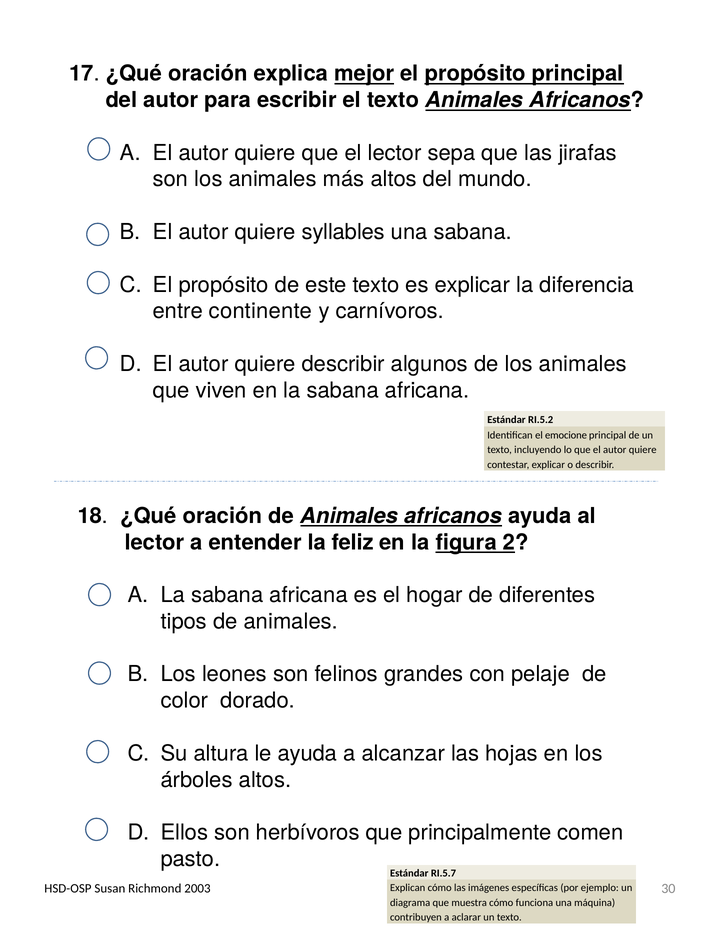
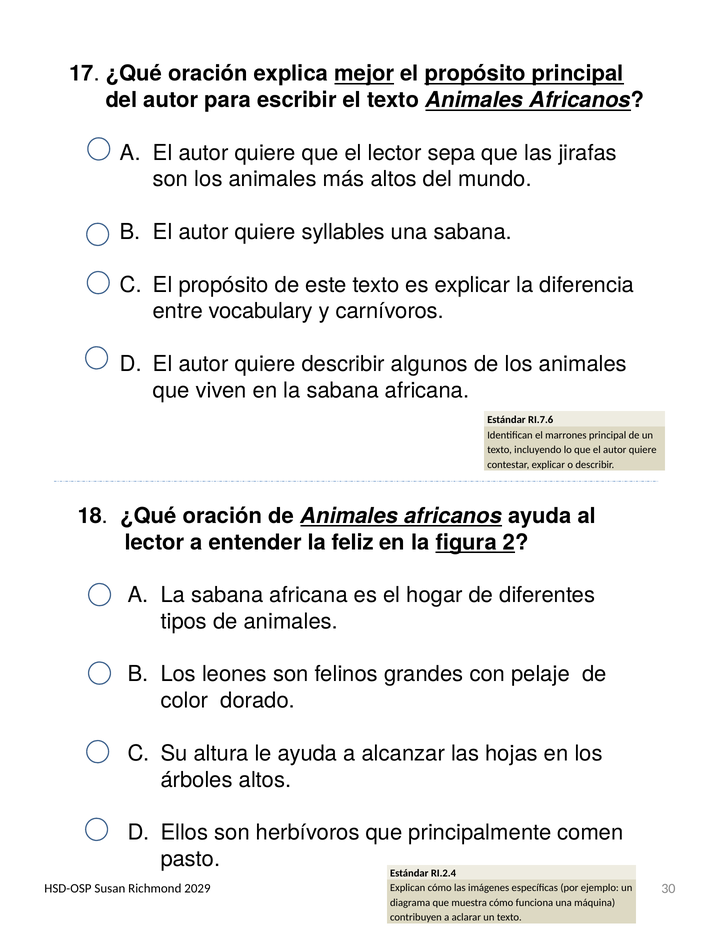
continente: continente -> vocabulary (261, 311)
RI.5.2: RI.5.2 -> RI.7.6 (541, 420)
emocione: emocione -> marrones (566, 436)
RI.5.7: RI.5.7 -> RI.2.4 (443, 874)
2003: 2003 -> 2029 (197, 889)
